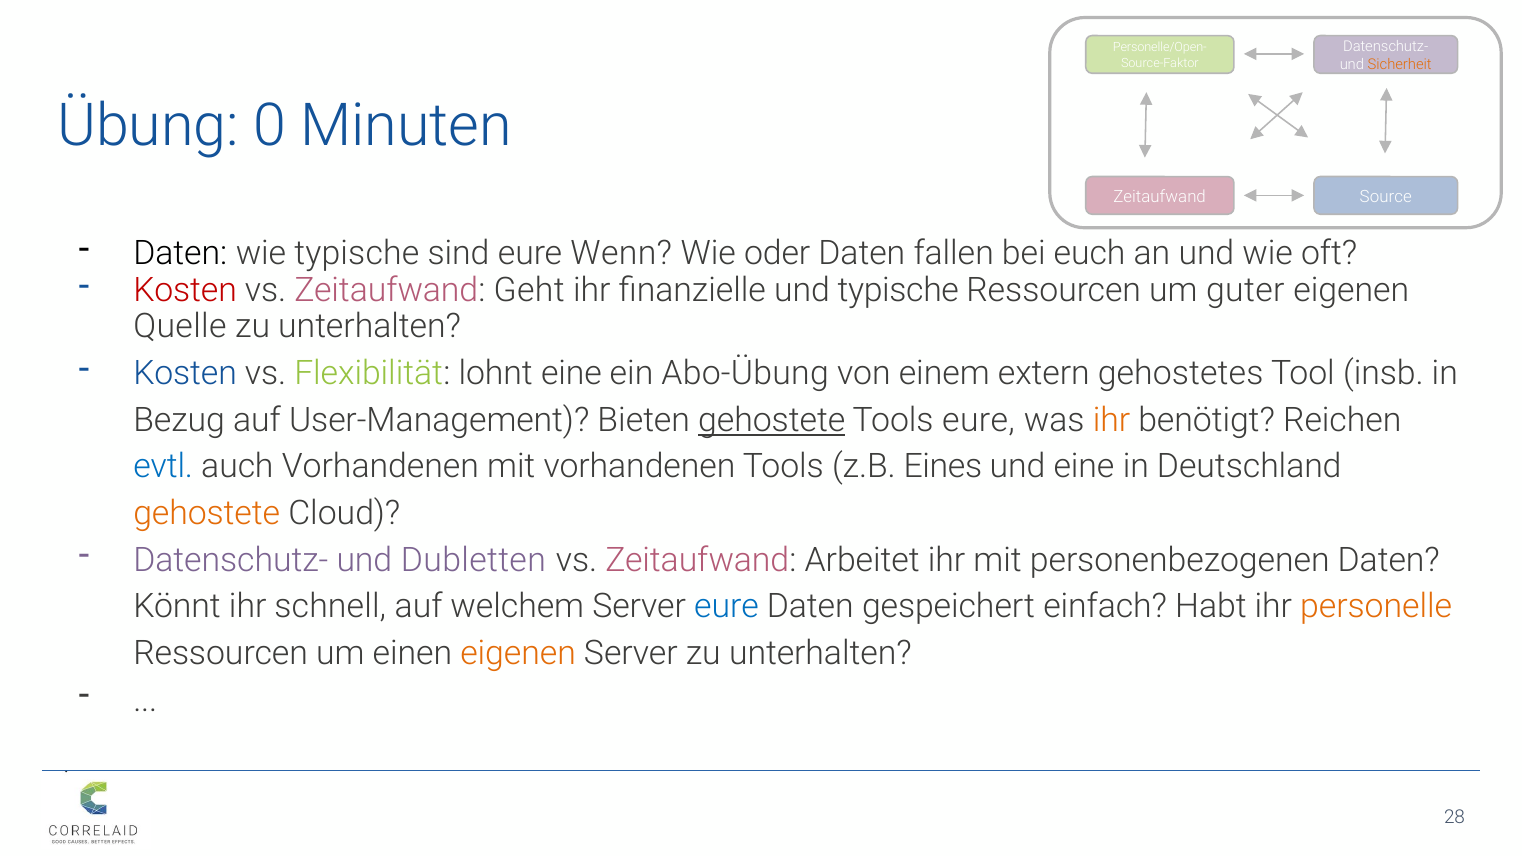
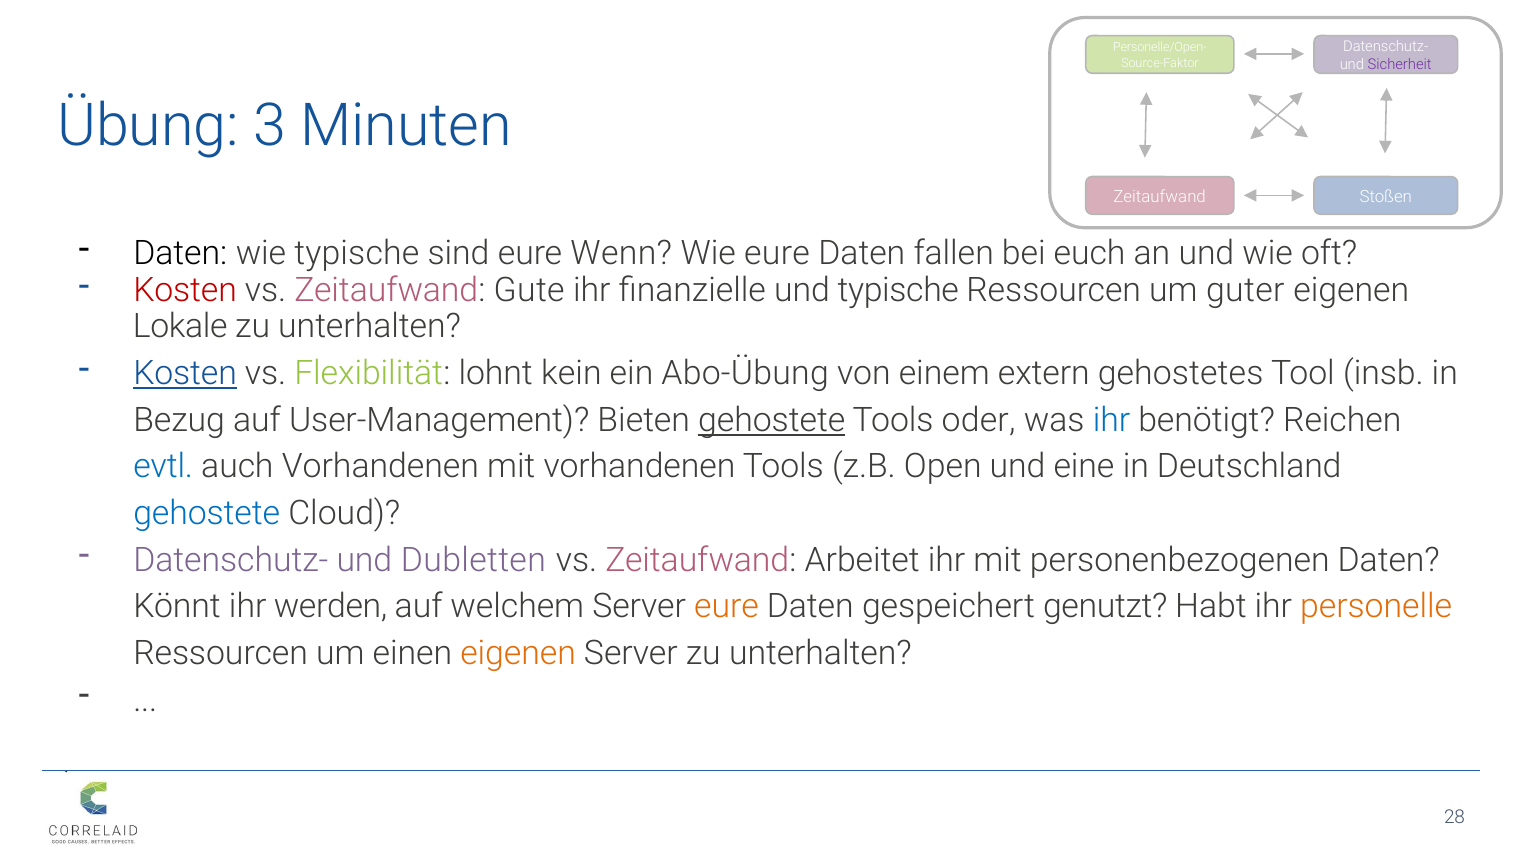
Sicherheit colour: orange -> purple (1400, 64)
0: 0 -> 3 (270, 126)
Source: Source -> Stoßen (1386, 197)
Wie oder: oder -> eure (777, 254)
Geht: Geht -> Gute (529, 290)
Quelle: Quelle -> Lokale (180, 327)
Kosten underline: none -> present (185, 374)
lohnt eine: eine -> kein (571, 374)
Tools eure: eure -> oder (979, 420)
ihr colour: orange -> blue (1111, 420)
Eines: Eines -> Open (943, 467)
gehostete colour: orange -> blue (207, 514)
schnell: schnell -> werden (331, 607)
eure colour: blue -> orange (726, 607)
einfach: einfach -> genutzt (1105, 607)
